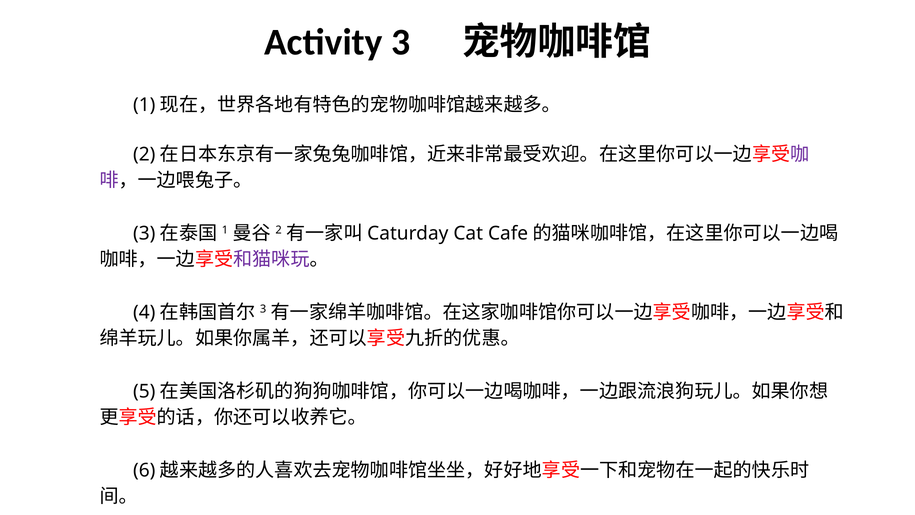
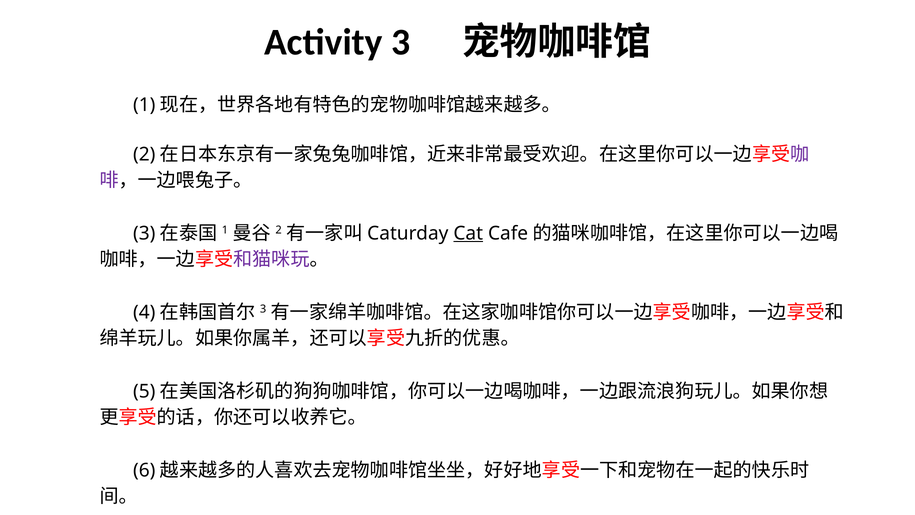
Cat underline: none -> present (468, 233)
